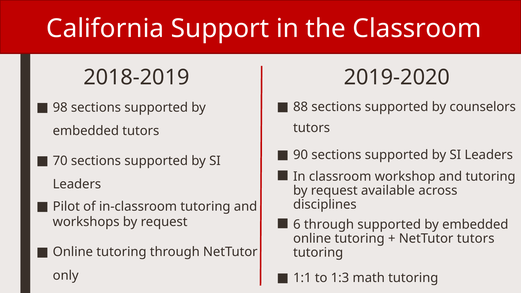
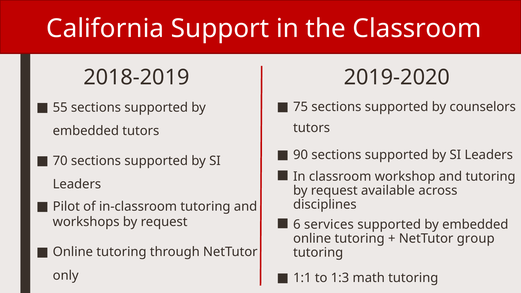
88: 88 -> 75 (301, 107)
98: 98 -> 55 (60, 107)
6 through: through -> services (329, 224)
NetTutor tutors: tutors -> group (476, 239)
